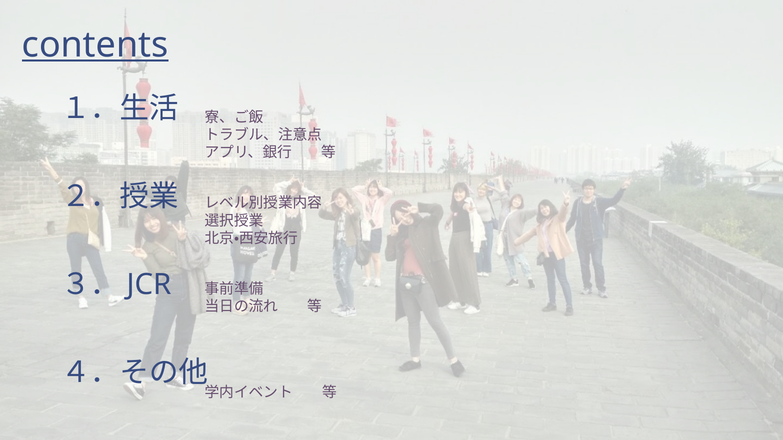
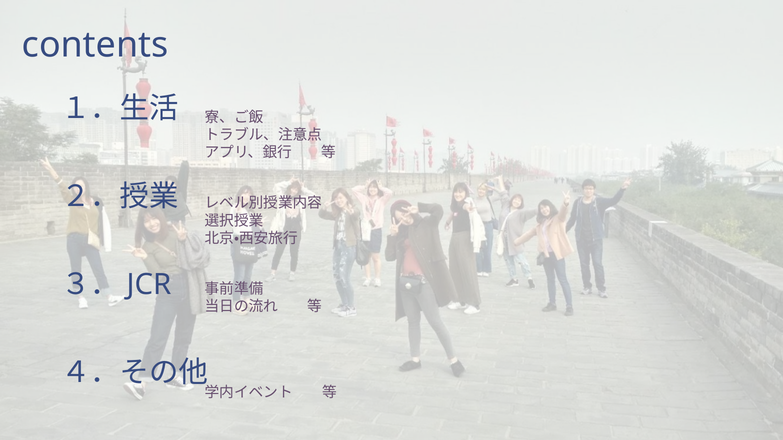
contents underline: present -> none (95, 45)
